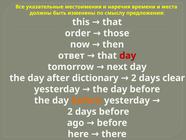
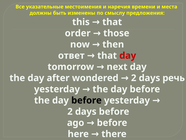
dictionary: dictionary -> wondered (95, 78)
clear: clear -> речь (174, 78)
before colour: orange -> black (86, 100)
